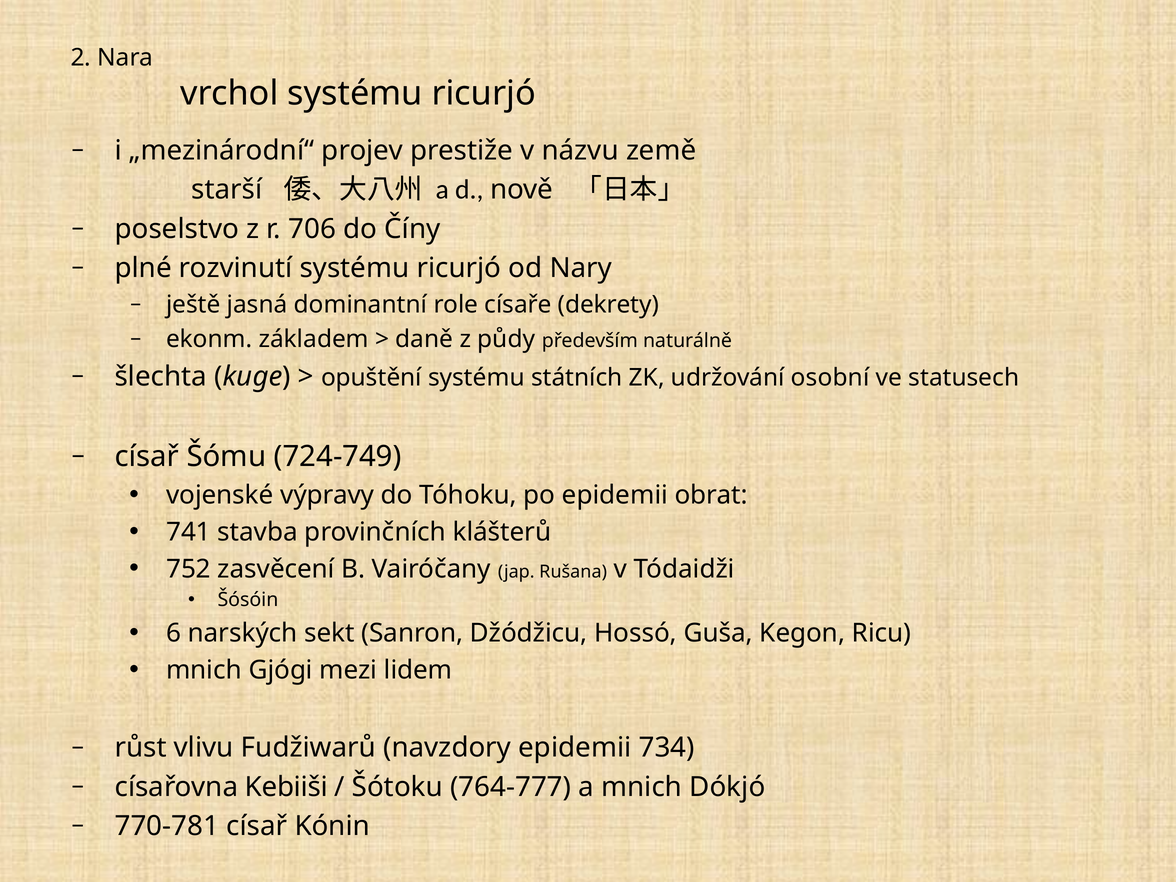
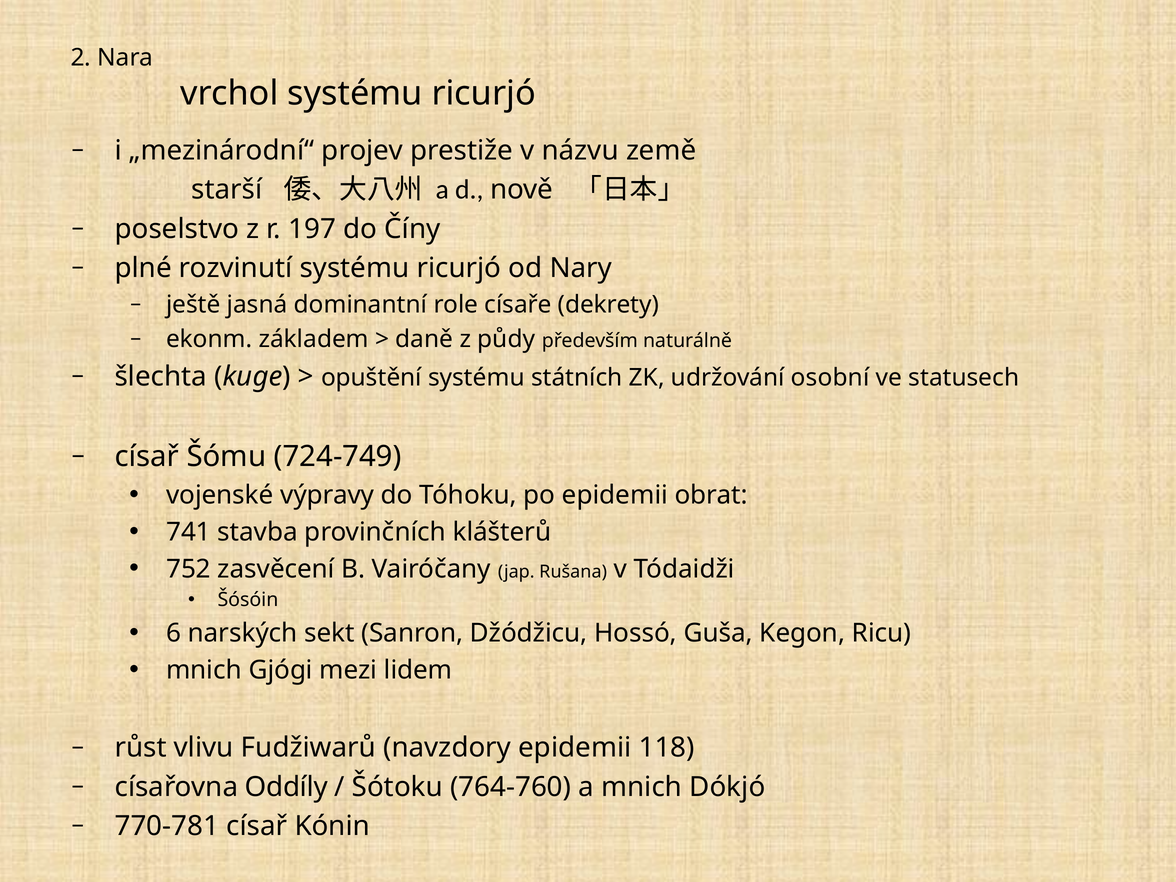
706: 706 -> 197 (312, 229)
734: 734 -> 118 (667, 748)
Kebiiši: Kebiiši -> Oddíly (286, 787)
764-777: 764-777 -> 764-760 (511, 787)
